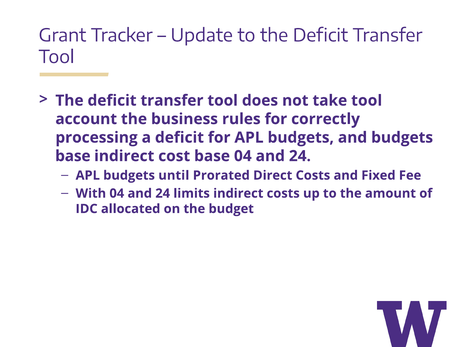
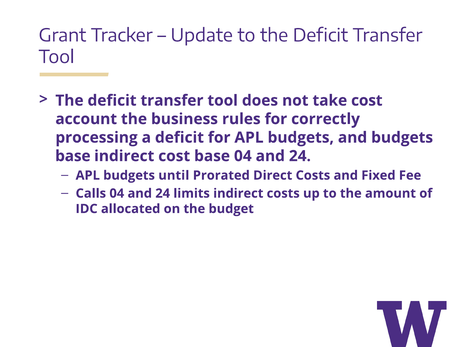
take tool: tool -> cost (367, 101)
With: With -> Calls (91, 194)
